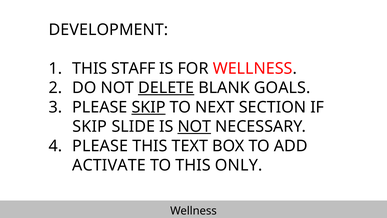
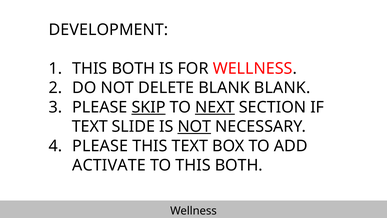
STAFF: STAFF -> BOTH (133, 68)
DELETE underline: present -> none (166, 88)
BLANK GOALS: GOALS -> BLANK (282, 88)
NEXT underline: none -> present (215, 107)
SKIP: SKIP -> TEXT (90, 126)
TO THIS ONLY: ONLY -> BOTH (239, 165)
